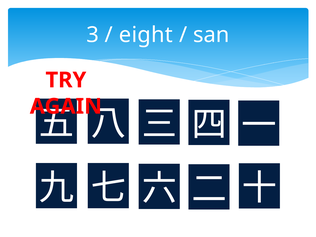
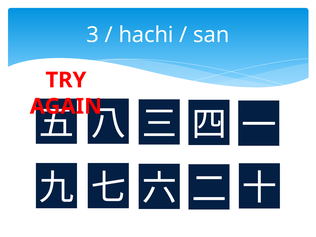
eight: eight -> hachi (146, 35)
